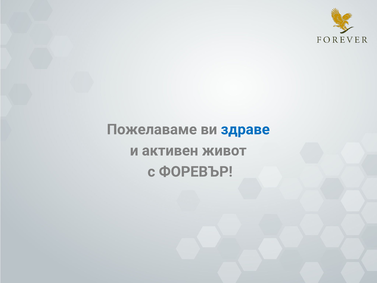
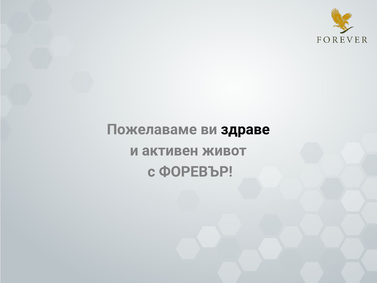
здраве colour: blue -> black (245, 129)
